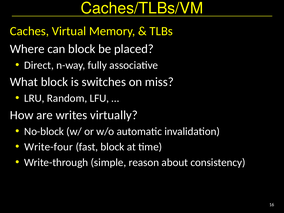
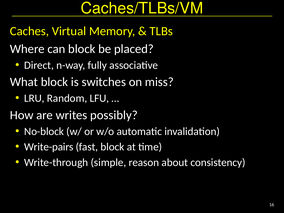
virtually: virtually -> possibly (114, 115)
Write-four: Write-four -> Write-pairs (49, 147)
